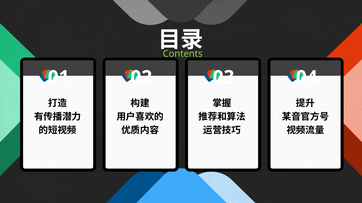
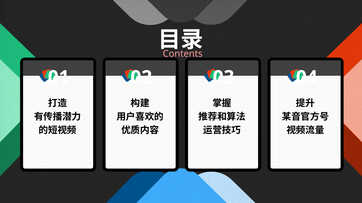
Contents colour: light green -> pink (183, 54)
